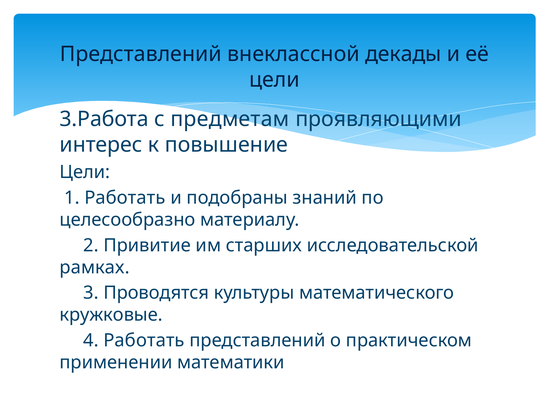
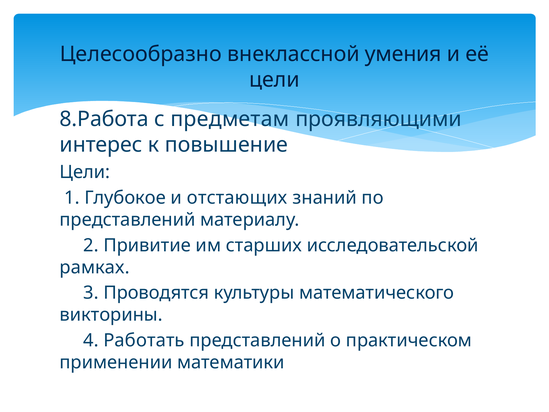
Представлений: Представлений -> Целесообразно (141, 54)
декады: декады -> умения (403, 54)
3.Работа: 3.Работа -> 8.Работа (104, 119)
1 Работать: Работать -> Глубокое (125, 198)
подобраны: подобраны -> отстающих (237, 198)
целесообразно: целесообразно -> представлений (128, 220)
кружковые: кружковые -> викторины (111, 315)
